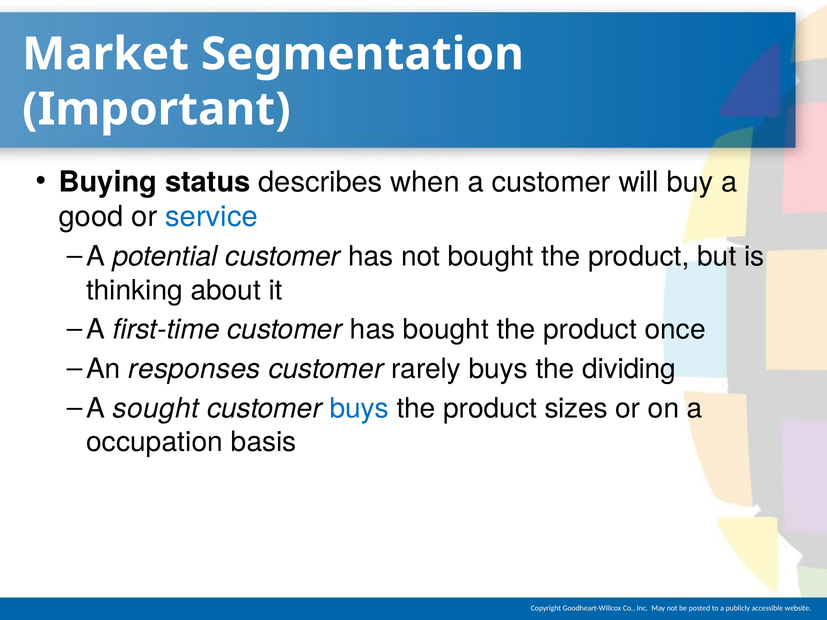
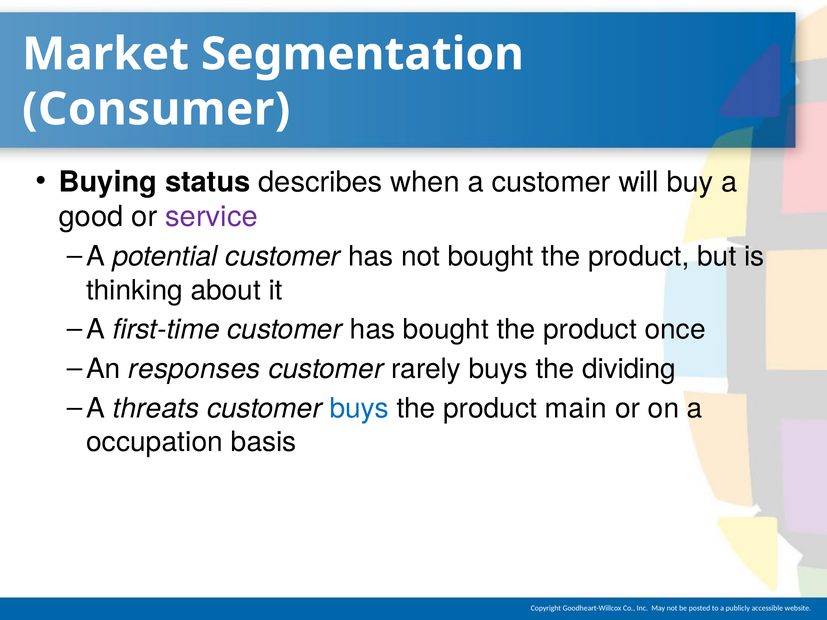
Important: Important -> Consumer (156, 109)
service colour: blue -> purple (212, 217)
sought: sought -> threats (156, 409)
sizes: sizes -> main (576, 409)
